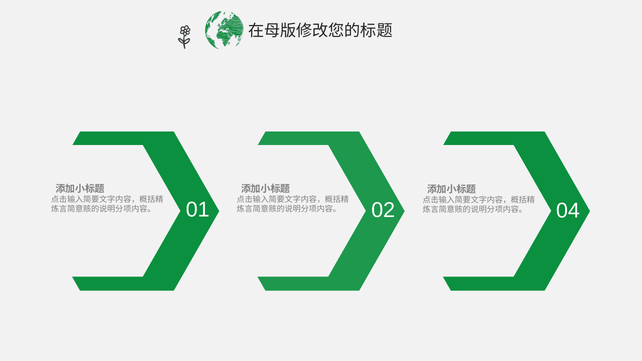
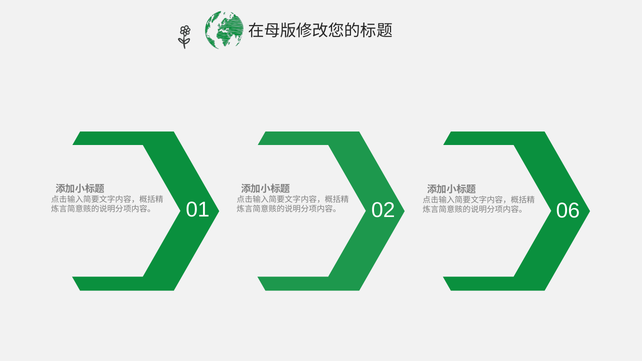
04: 04 -> 06 (568, 211)
